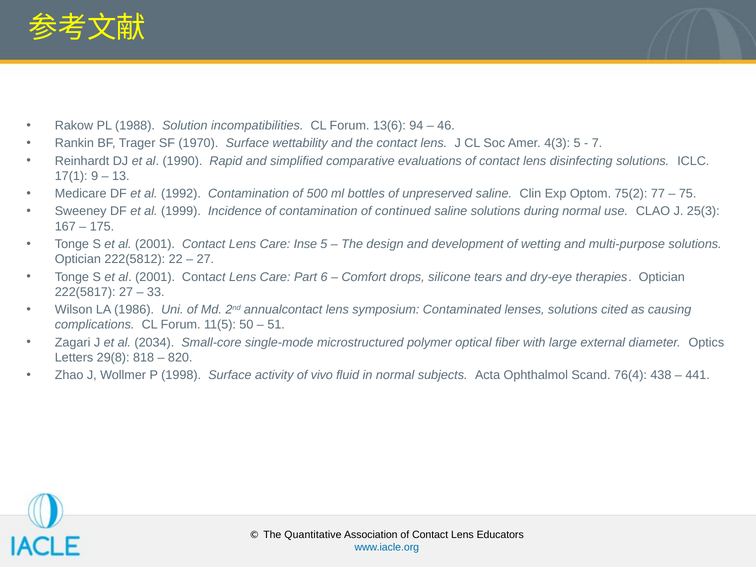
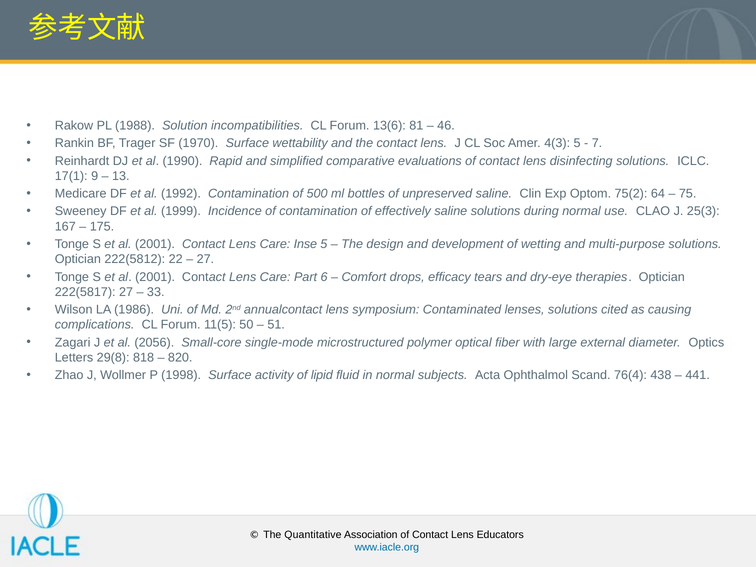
94: 94 -> 81 (416, 126)
77: 77 -> 64 (658, 194)
continued: continued -> effectively (403, 211)
silicone: silicone -> efficacy (449, 277)
2034: 2034 -> 2056 (154, 342)
vivo: vivo -> lipid (322, 375)
